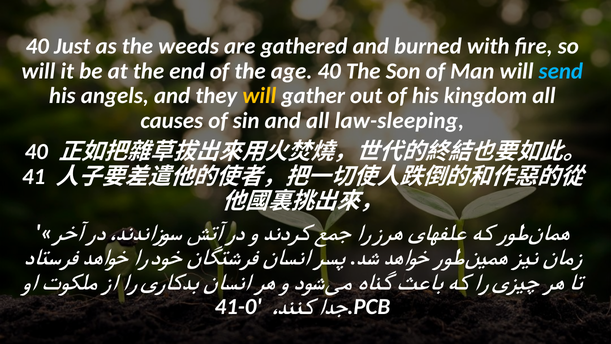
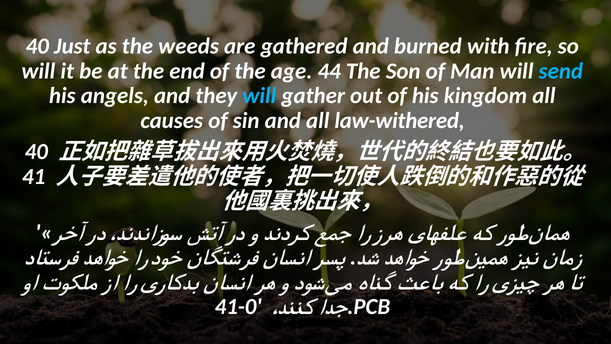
age 40: 40 -> 44 (329, 71)
will colour: yellow -> light blue (259, 96)
law-sleeping: law-sleeping -> law-withered (400, 121)
